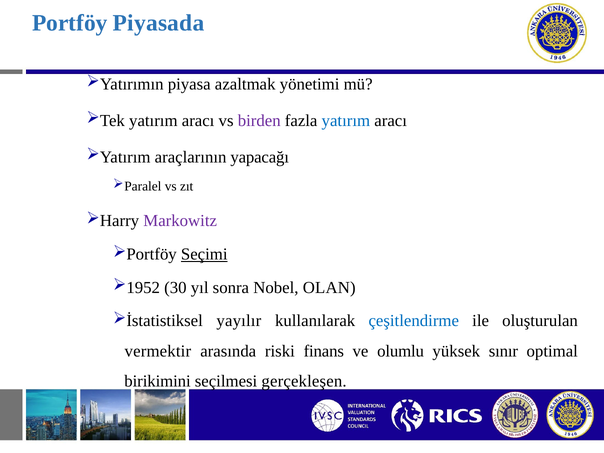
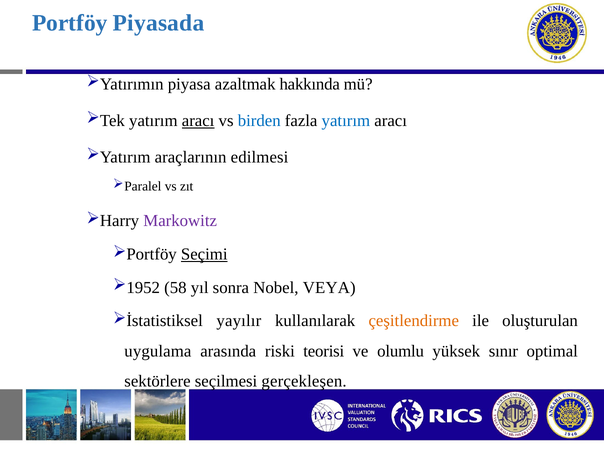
yönetimi: yönetimi -> hakkında (310, 84)
aracı underline: none -> present (198, 121)
birden colour: purple -> blue (259, 121)
yapacağı: yapacağı -> edilmesi (260, 157)
30: 30 -> 58 (175, 288)
OLAN: OLAN -> VEYA (329, 288)
çeşitlendirme colour: blue -> orange (414, 321)
vermektir: vermektir -> uygulama (158, 351)
finans: finans -> teorisi (324, 351)
birikimini: birikimini -> sektörlere (157, 381)
